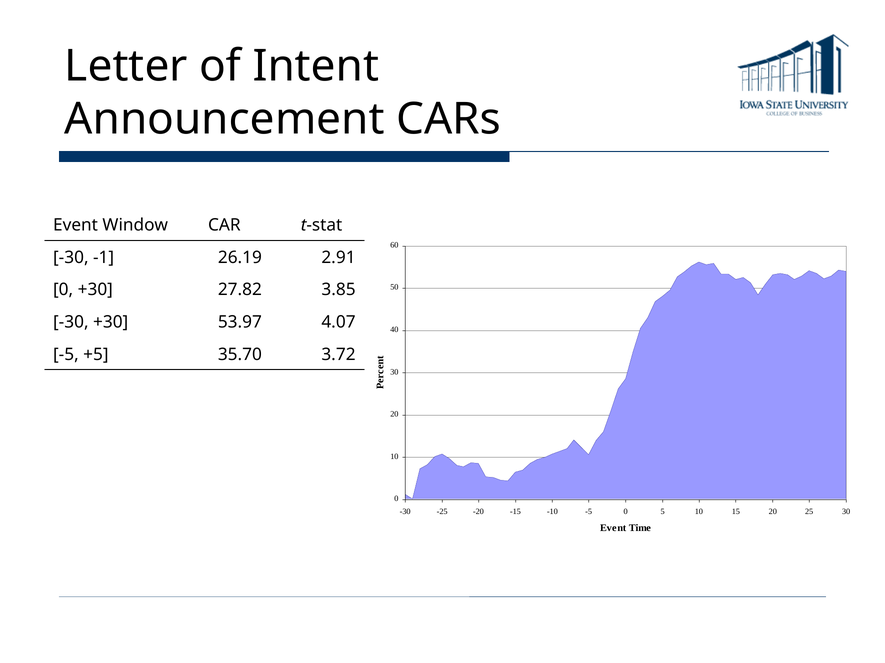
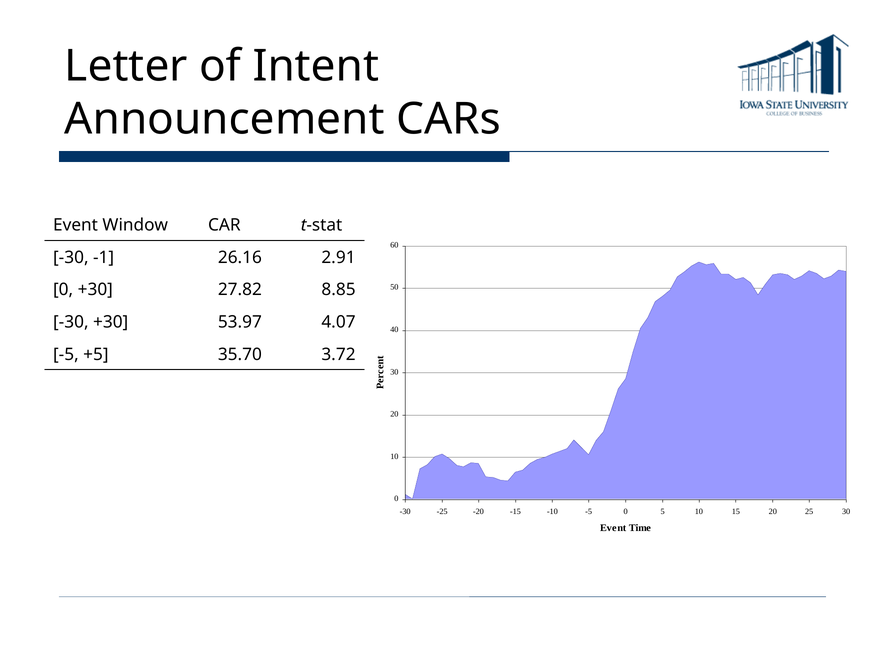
26.19: 26.19 -> 26.16 (240, 258)
3.85: 3.85 -> 8.85 (339, 290)
